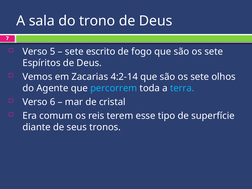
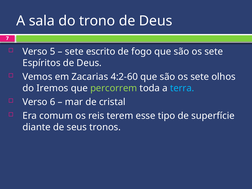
4:2-14: 4:2-14 -> 4:2-60 (124, 77)
Agente: Agente -> Iremos (52, 88)
percorrem colour: light blue -> light green (114, 88)
